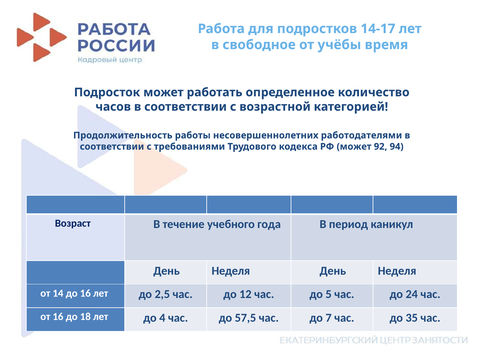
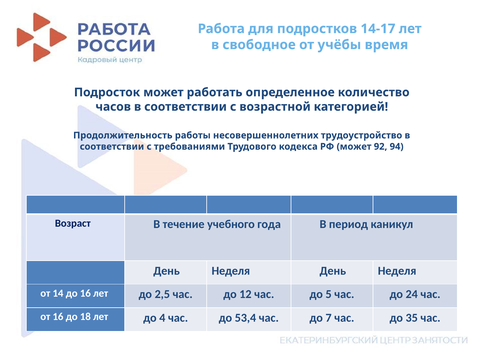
работодателями: работодателями -> трудоустройство (362, 135)
57,5: 57,5 -> 53,4 (245, 318)
